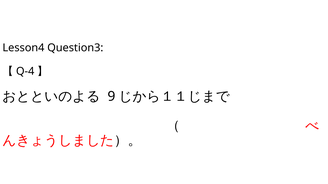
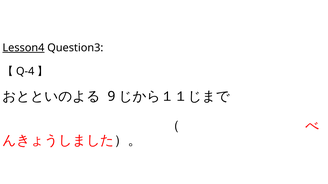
Lesson4 underline: none -> present (23, 48)
